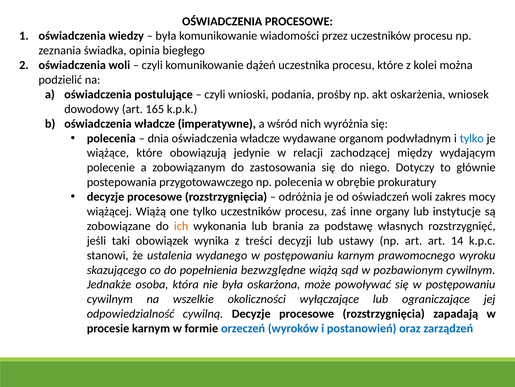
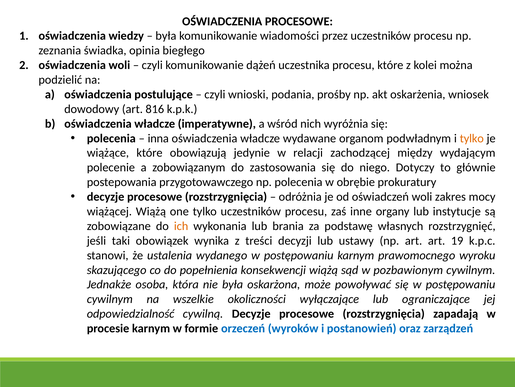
165: 165 -> 816 (155, 109)
dnia: dnia -> inna (158, 138)
tylko colour: blue -> orange (472, 138)
14: 14 -> 19 (457, 240)
bezwzględne: bezwzględne -> konsekwencji (273, 269)
